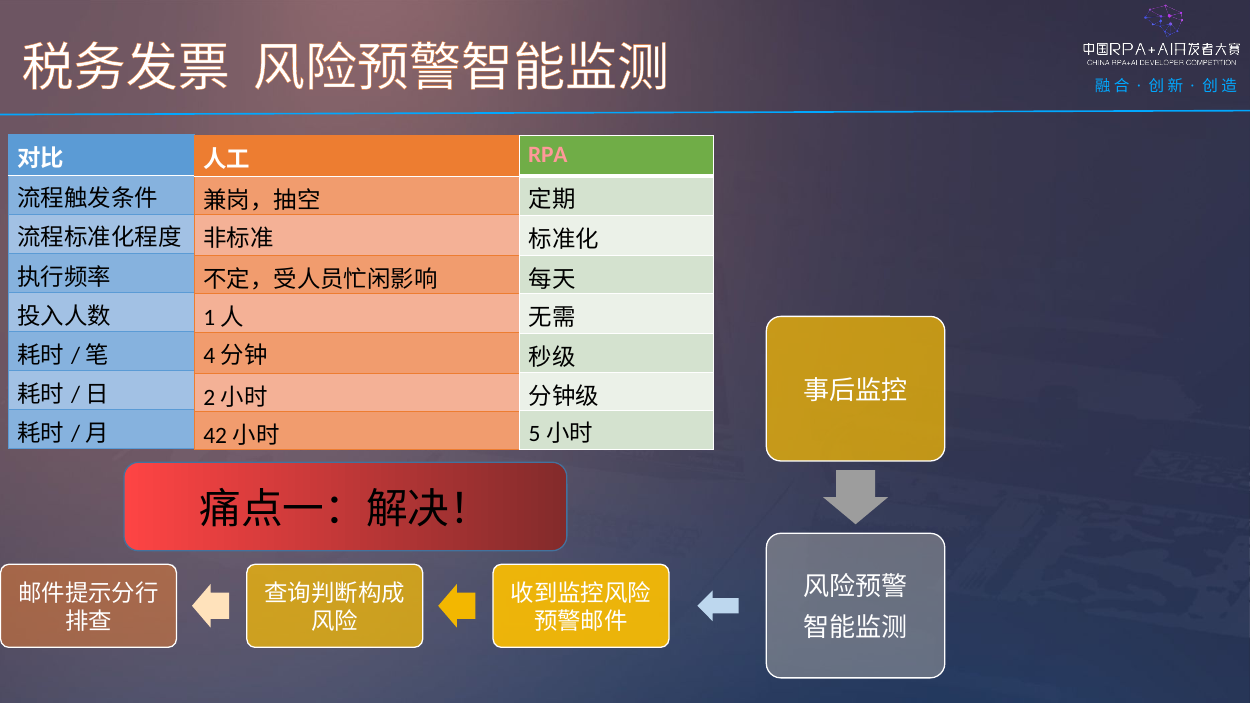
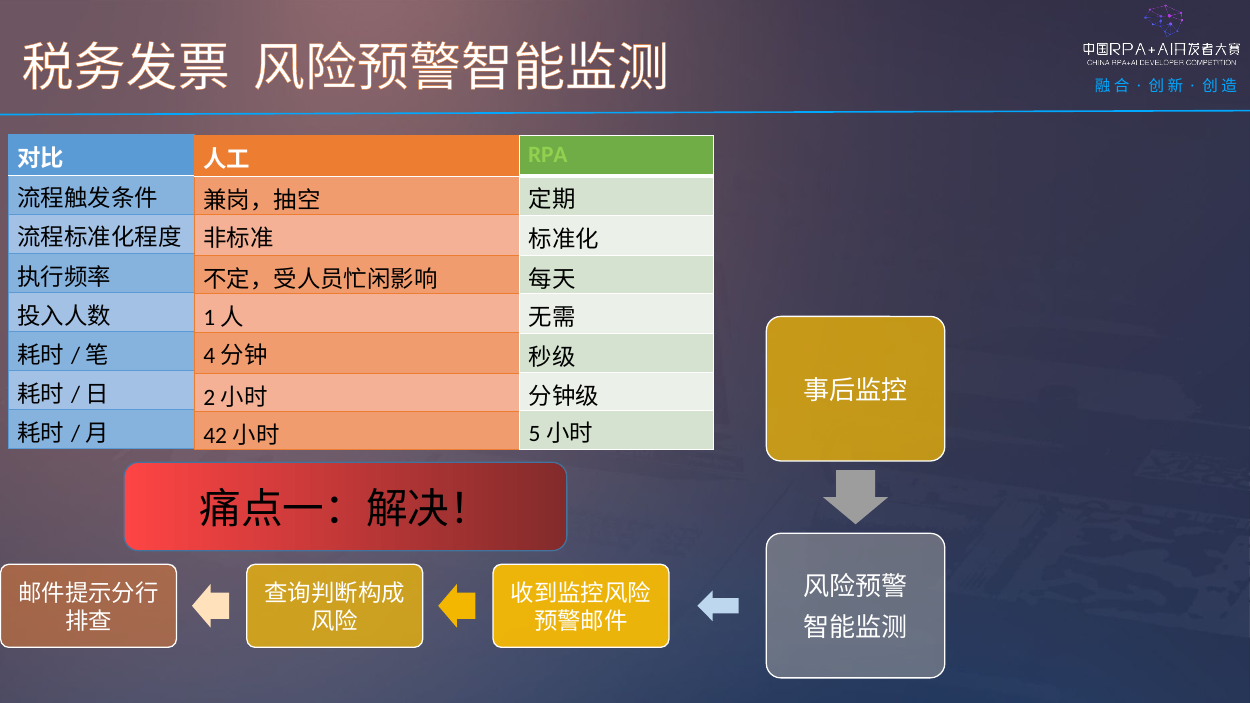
RPA colour: pink -> light green (548, 155)
